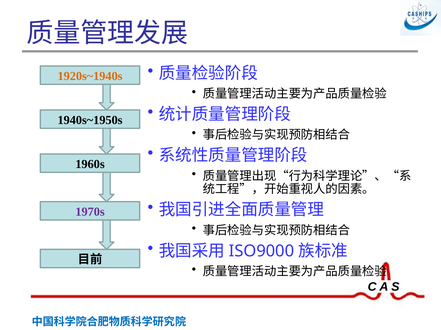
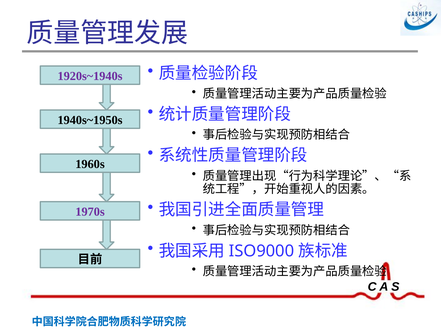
1920s~1940s colour: orange -> purple (90, 76)
